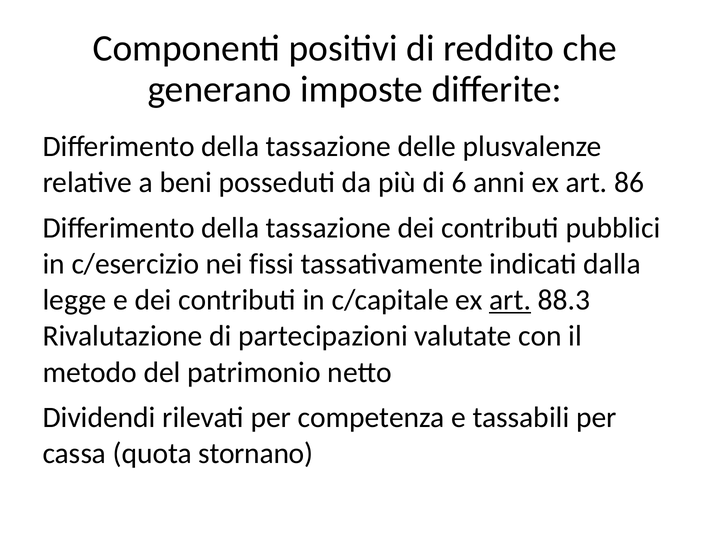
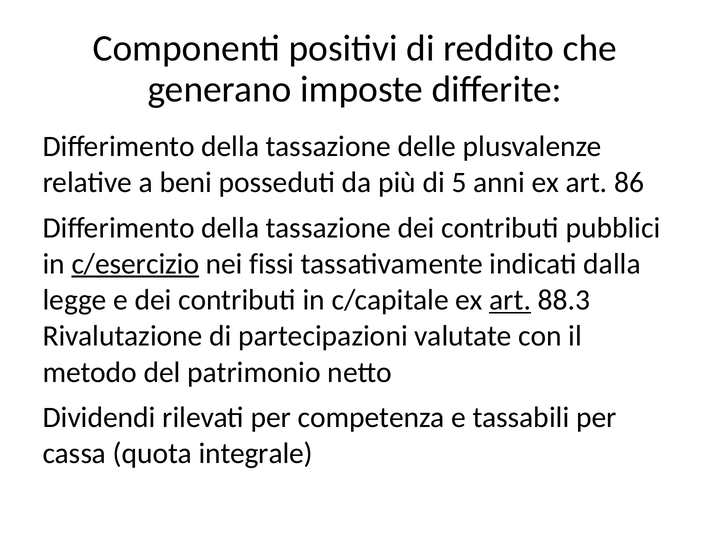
6: 6 -> 5 (459, 182)
c/esercizio underline: none -> present (135, 264)
stornano: stornano -> integrale (256, 453)
